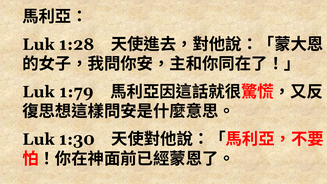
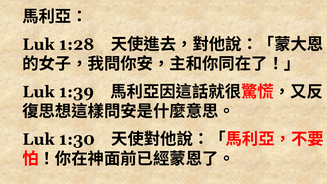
1:79: 1:79 -> 1:39 (76, 92)
